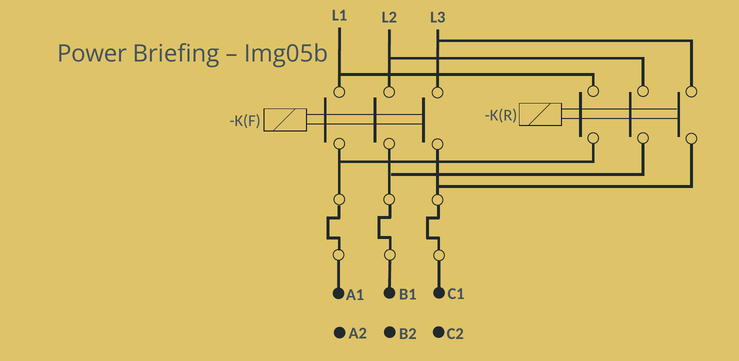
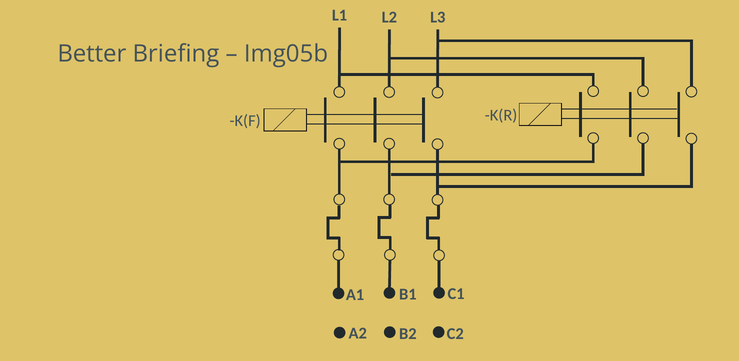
Power: Power -> Better (92, 54)
